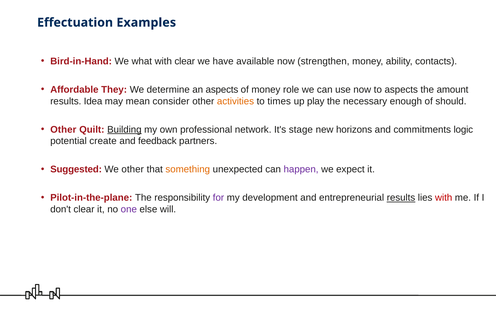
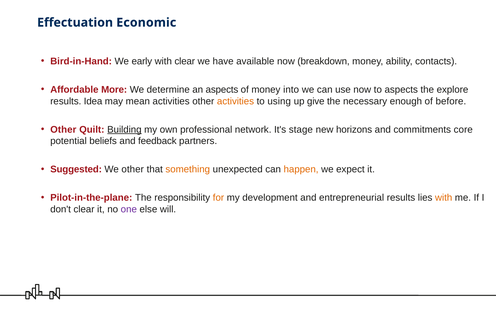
Examples: Examples -> Economic (146, 23)
what: what -> early (142, 61)
strengthen: strengthen -> breakdown (324, 61)
They: They -> More (114, 90)
role: role -> into (291, 90)
amount: amount -> explore (453, 90)
mean consider: consider -> activities (171, 101)
times: times -> using (279, 101)
play: play -> give (316, 101)
should: should -> before (451, 101)
logic: logic -> core (463, 129)
create: create -> beliefs (103, 141)
happen colour: purple -> orange (301, 169)
for colour: purple -> orange (218, 198)
results underline: present -> none (401, 198)
with colour: red -> orange (444, 198)
